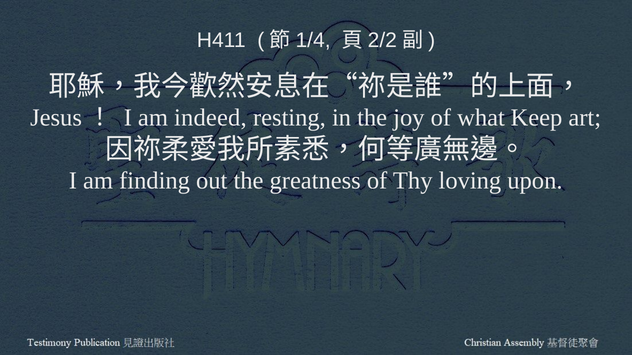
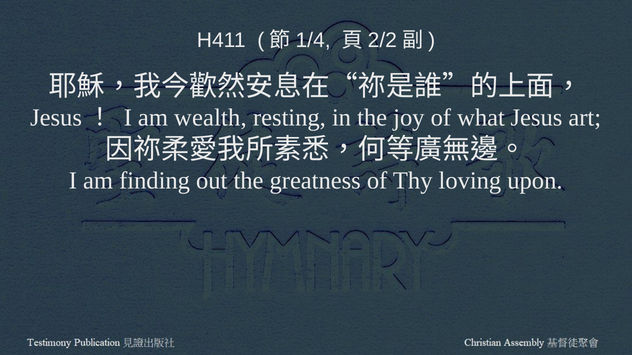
indeed: indeed -> wealth (210, 118)
what Keep: Keep -> Jesus (536, 118)
